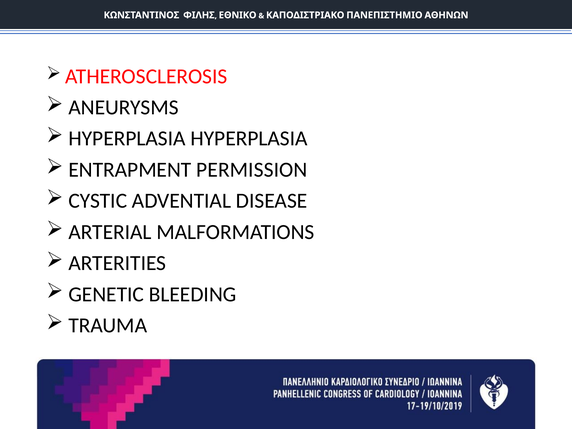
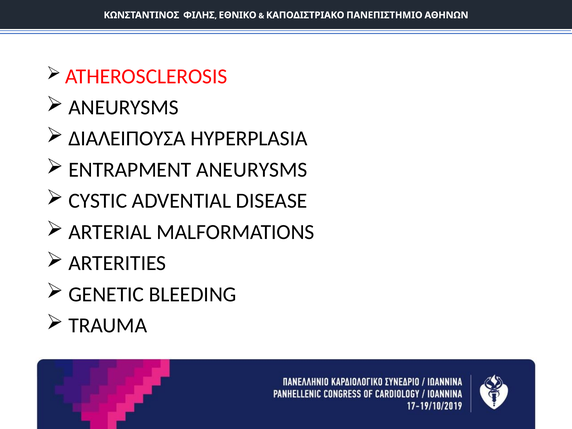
HYPERPLASIA: HYPERPLASIA -> ΔΙΑΛΕΙΠΟΥΣΑ (127, 139)
ENTRAPMENT PERMISSION: PERMISSION -> ANEURYSMS (252, 170)
